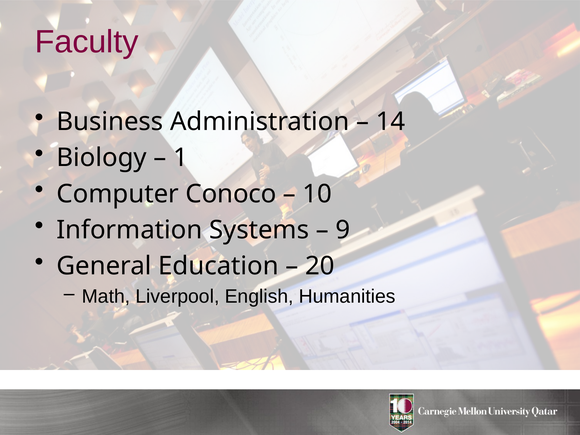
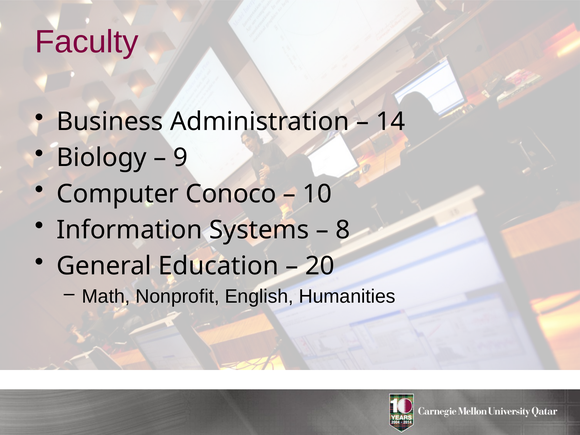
1: 1 -> 9 (181, 158)
9: 9 -> 8 (343, 230)
Liverpool: Liverpool -> Nonprofit (177, 297)
